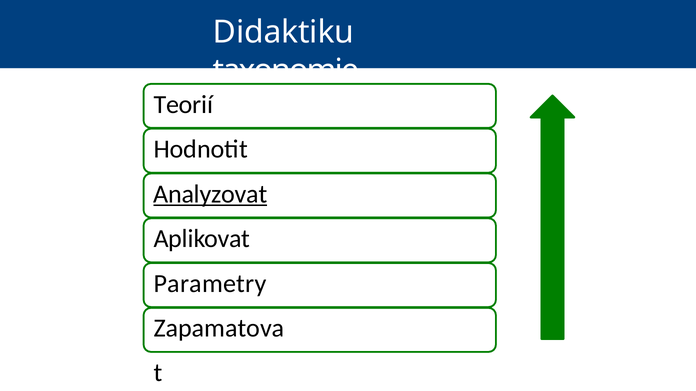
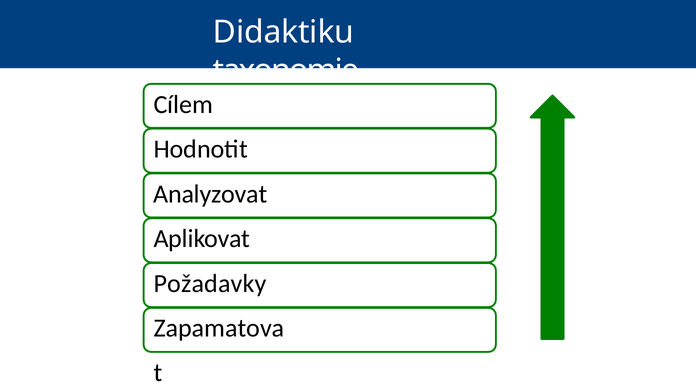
Teorií: Teorií -> Cílem (183, 105)
Analyzovat underline: present -> none (210, 194)
Parametry: Parametry -> Požadavky (210, 284)
